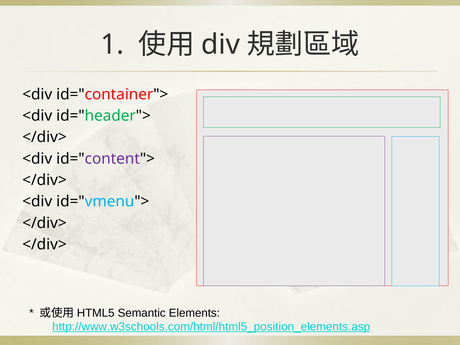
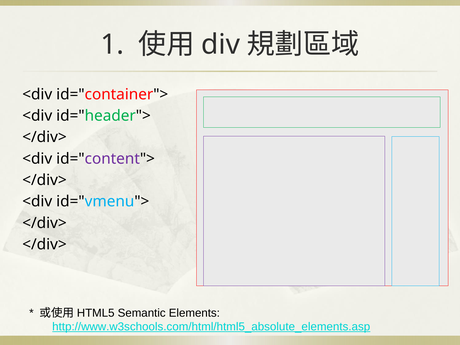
http://www.w3schools.com/html/html5_position_elements.asp: http://www.w3schools.com/html/html5_position_elements.asp -> http://www.w3schools.com/html/html5_absolute_elements.asp (211, 327)
